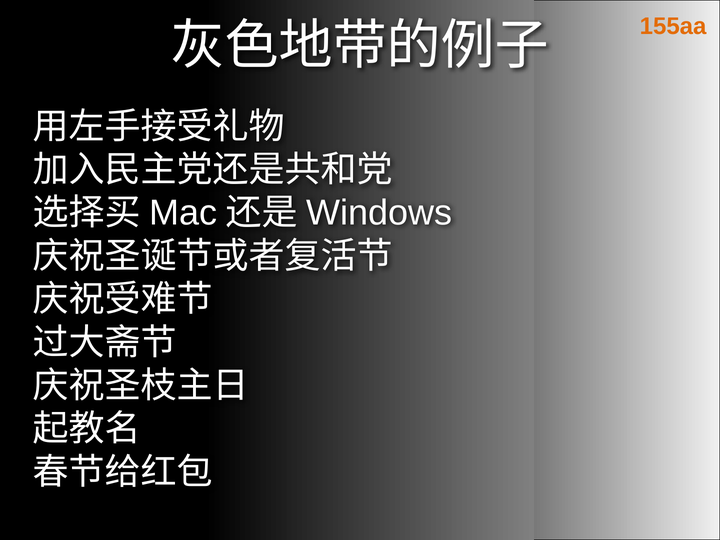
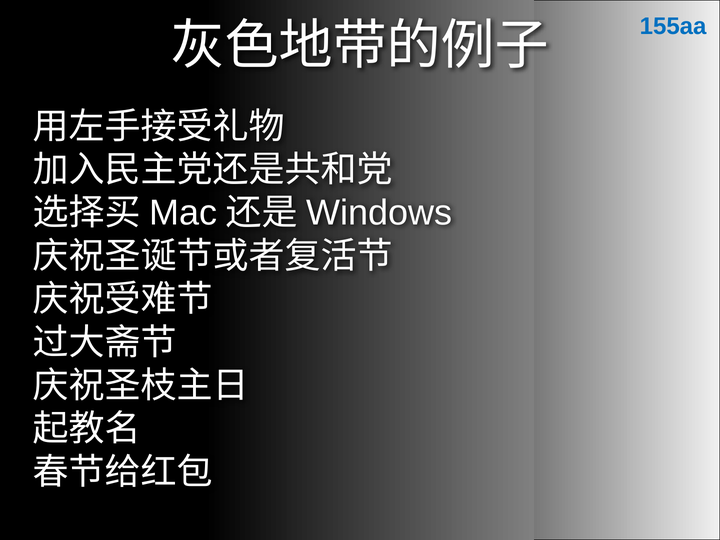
155aa colour: orange -> blue (673, 27)
